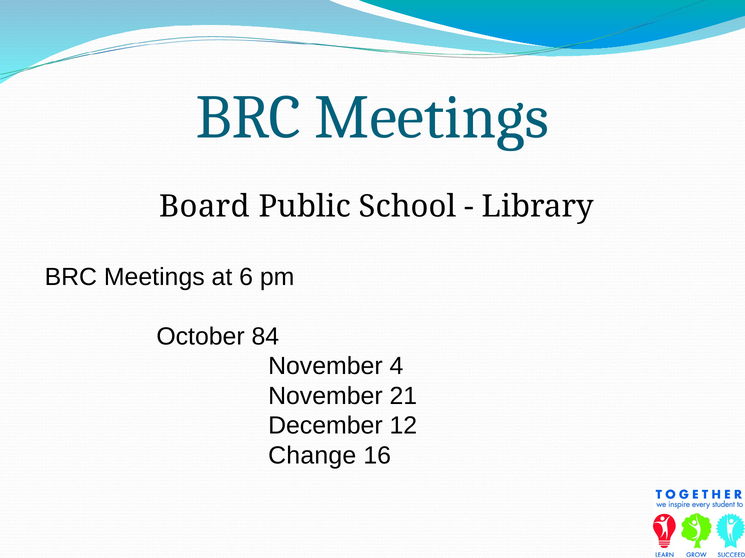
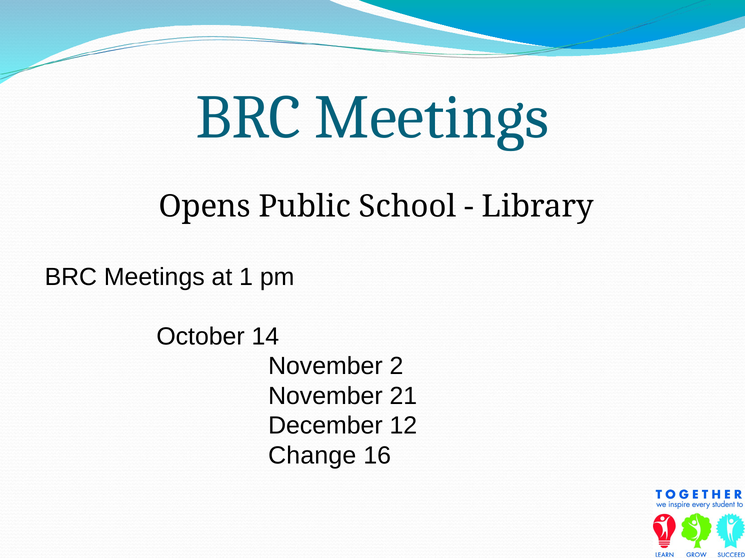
Board: Board -> Opens (205, 207)
6: 6 -> 1 (246, 277)
84: 84 -> 14 (265, 337)
4: 4 -> 2 (396, 367)
